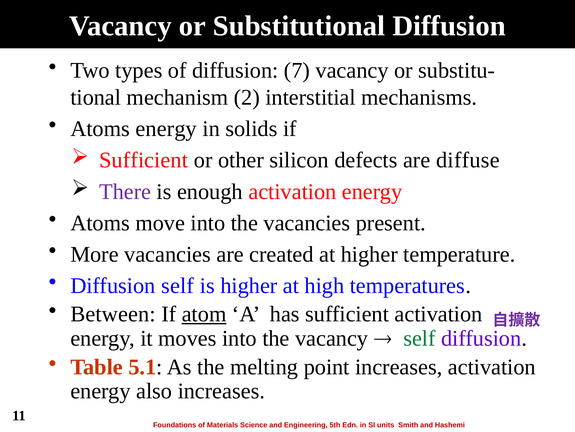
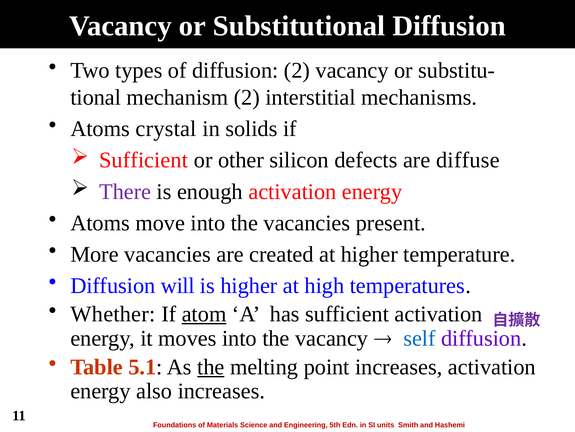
diffusion 7: 7 -> 2 (297, 70)
Atoms energy: energy -> crystal (166, 129)
Diffusion self: self -> will (178, 285)
Between: Between -> Whether (113, 314)
self colour: green -> blue (419, 338)
the underline: none -> present (211, 366)
